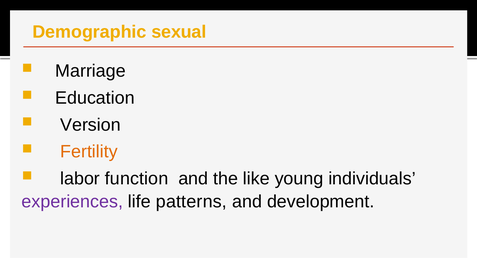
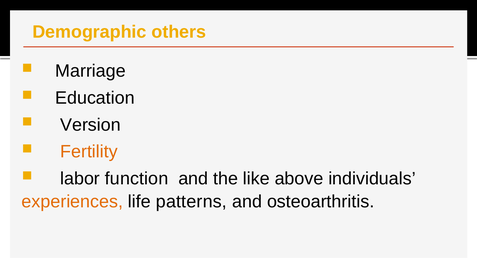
sexual: sexual -> others (179, 32)
young: young -> above (299, 179)
experiences colour: purple -> orange (72, 202)
development: development -> osteoarthritis (321, 202)
